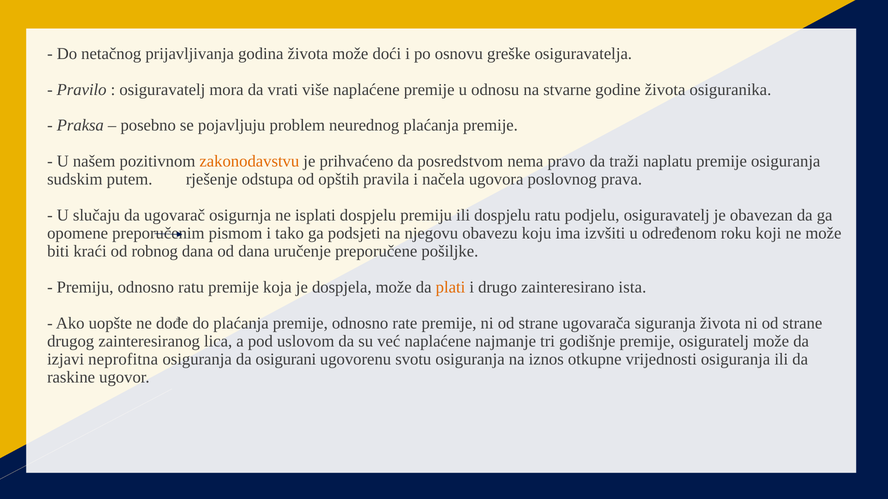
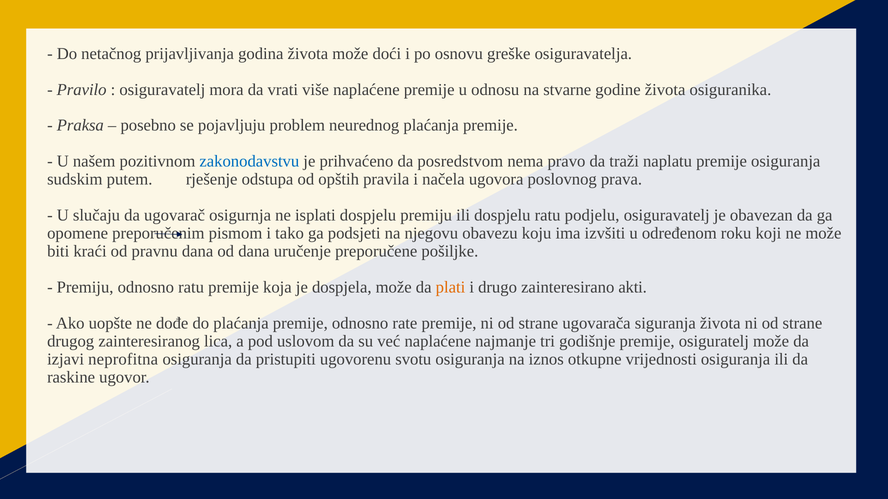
zakonodavstvu colour: orange -> blue (249, 162)
robnog: robnog -> pravnu (155, 252)
ista: ista -> akti (633, 287)
osigurani: osigurani -> pristupiti (286, 359)
